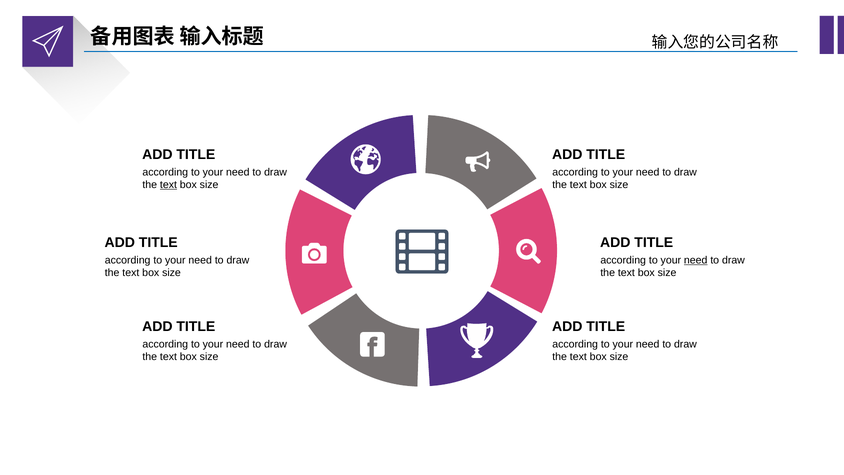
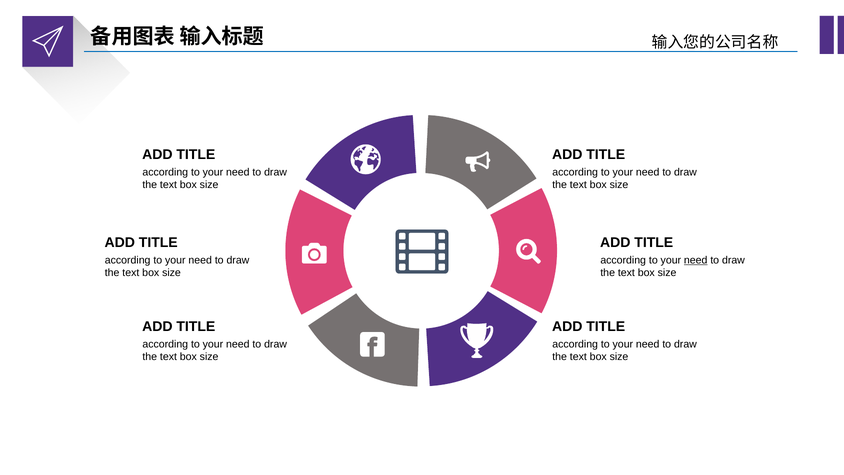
text underline: present -> none (168, 185)
